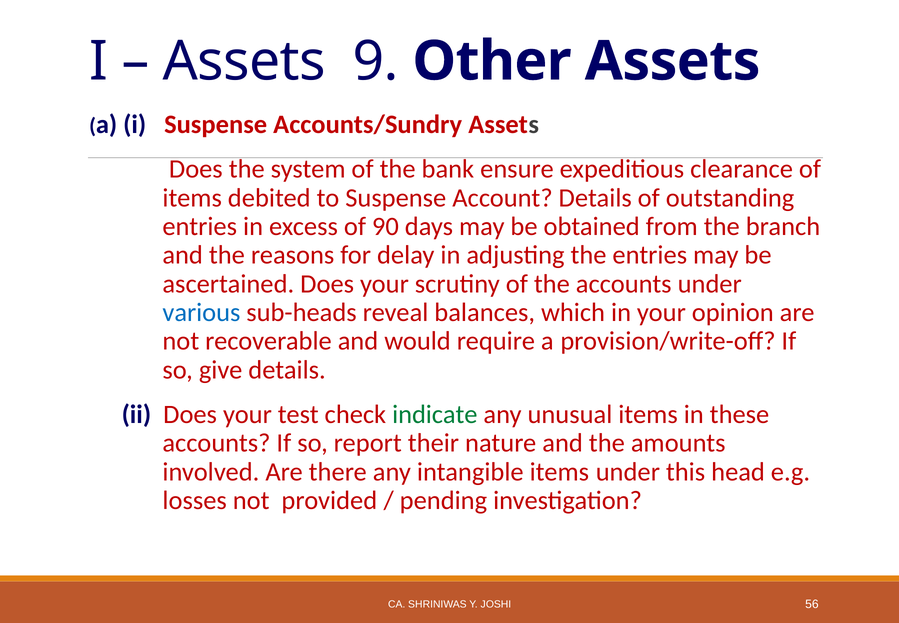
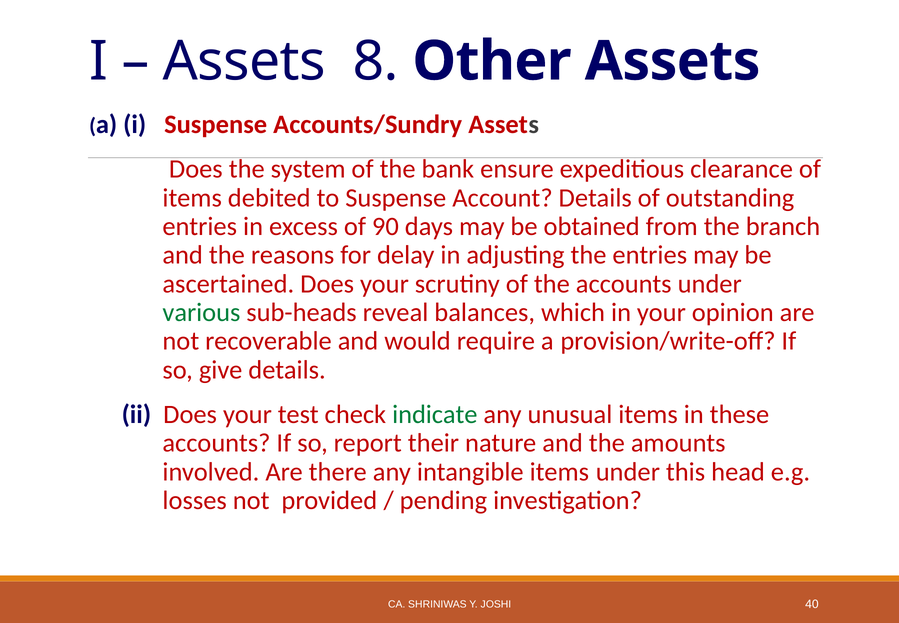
9: 9 -> 8 (376, 61)
various colour: blue -> green (201, 312)
56: 56 -> 40 (812, 604)
